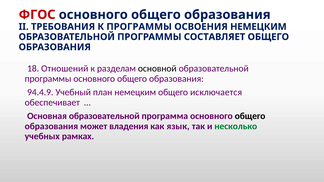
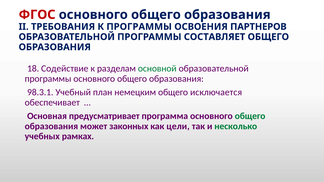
ОСВОЕНИЯ НЕМЕЦКИМ: НЕМЕЦКИМ -> ПАРТНЕРОВ (258, 27)
Отношений: Отношений -> Содействие (65, 69)
основной colour: black -> green (157, 69)
94.4.9: 94.4.9 -> 98.3.1 (40, 92)
Основная образовательной: образовательной -> предусматривает (104, 116)
общего colour: black -> green (250, 116)
владения: владения -> законных (129, 126)
язык: язык -> цели (178, 126)
